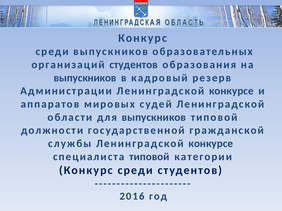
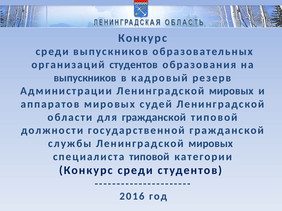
Администрации Ленинградской конкурсе: конкурсе -> мировых (231, 91)
для выпускников: выпускников -> гражданской (154, 118)
службы Ленинградской конкурсе: конкурсе -> мировых (211, 144)
